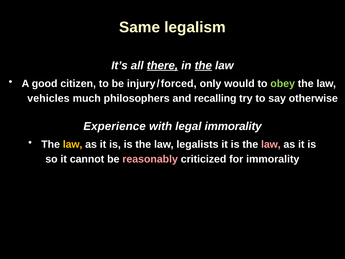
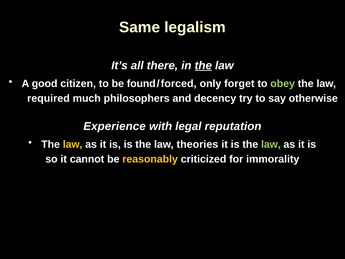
there underline: present -> none (162, 65)
injury: injury -> found (141, 84)
would: would -> forget (239, 84)
vehicles: vehicles -> required (48, 98)
recalling: recalling -> decency (215, 98)
legal immorality: immorality -> reputation (233, 126)
legalists: legalists -> theories (197, 144)
law colour: pink -> light green (271, 144)
reasonably colour: pink -> yellow (150, 159)
